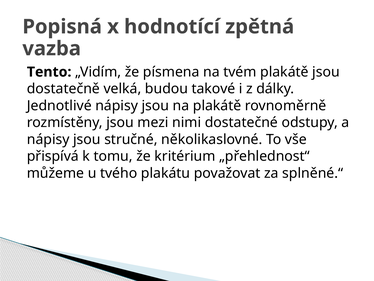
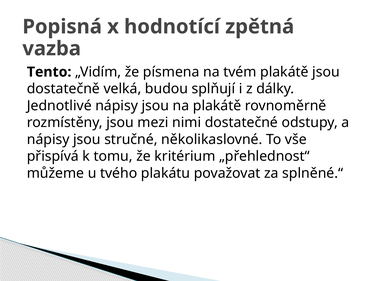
takové: takové -> splňují (213, 89)
